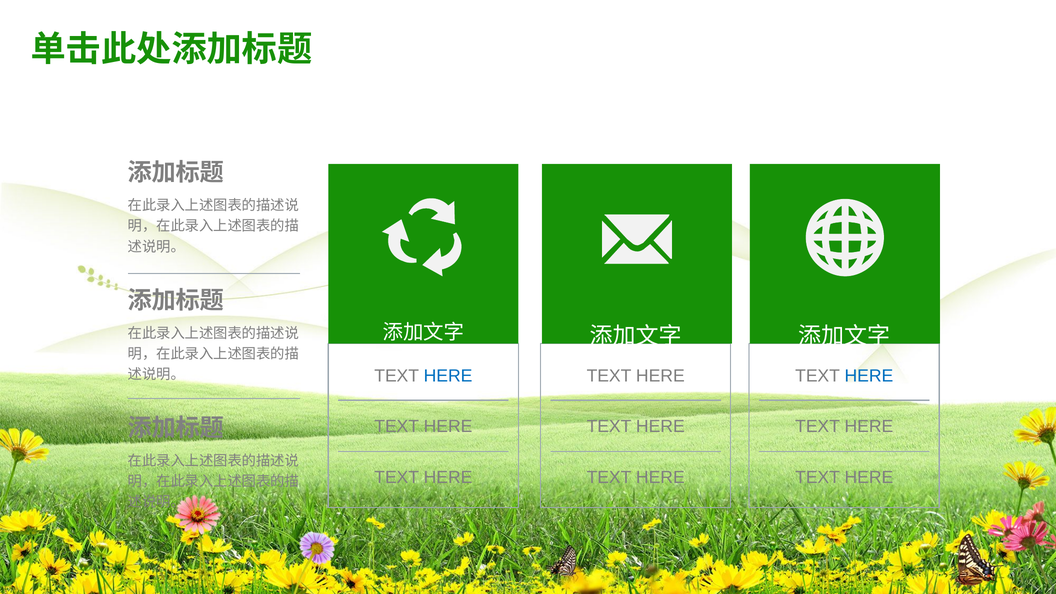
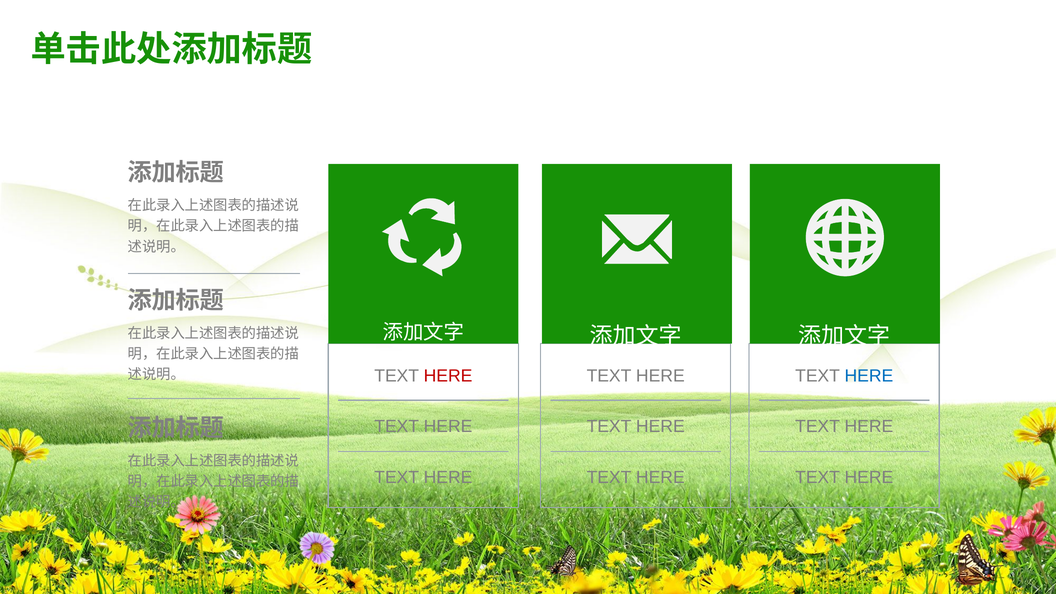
HERE colour: blue -> red (448, 376)
